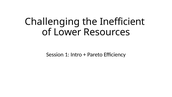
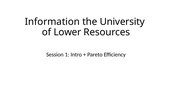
Challenging: Challenging -> Information (52, 22)
Inefficient: Inefficient -> University (122, 22)
